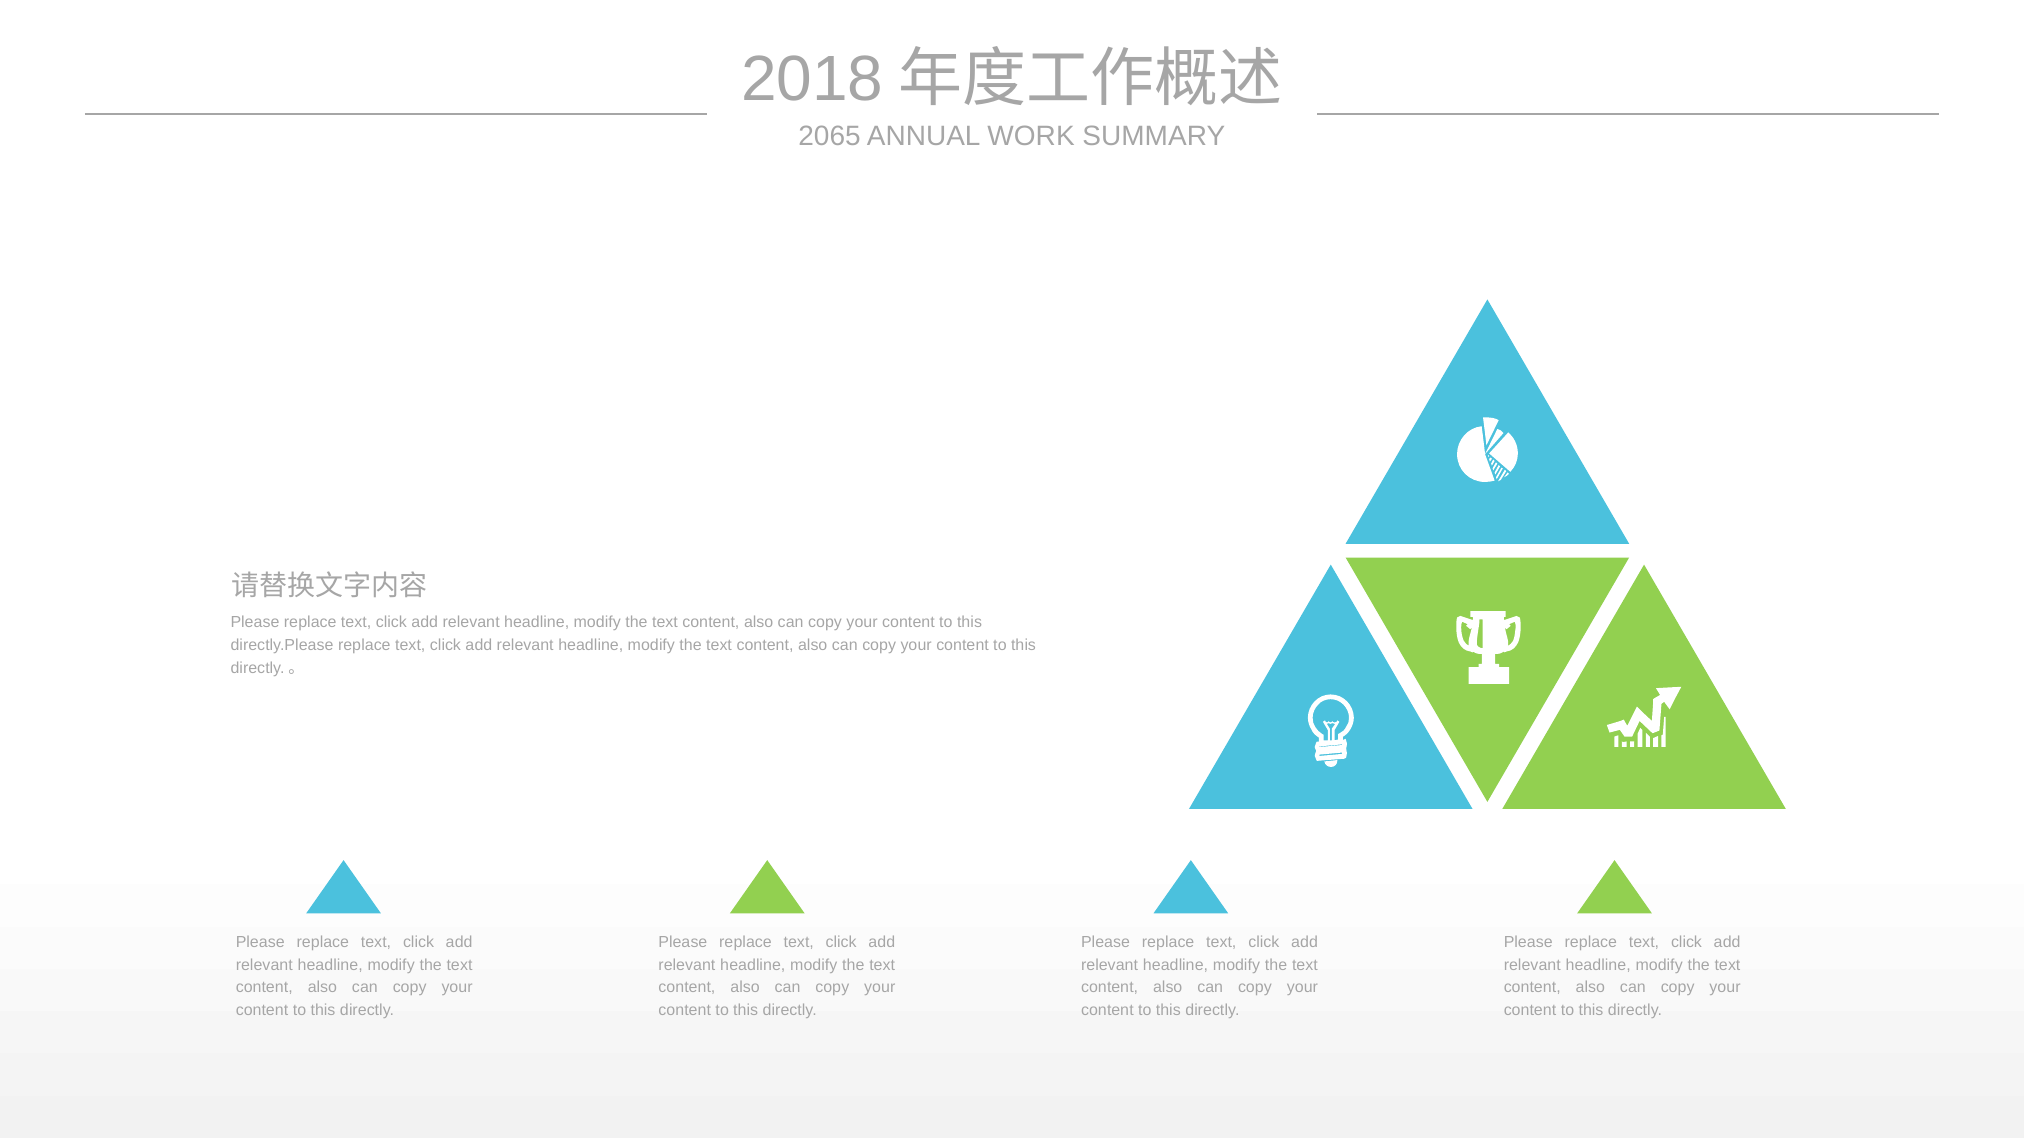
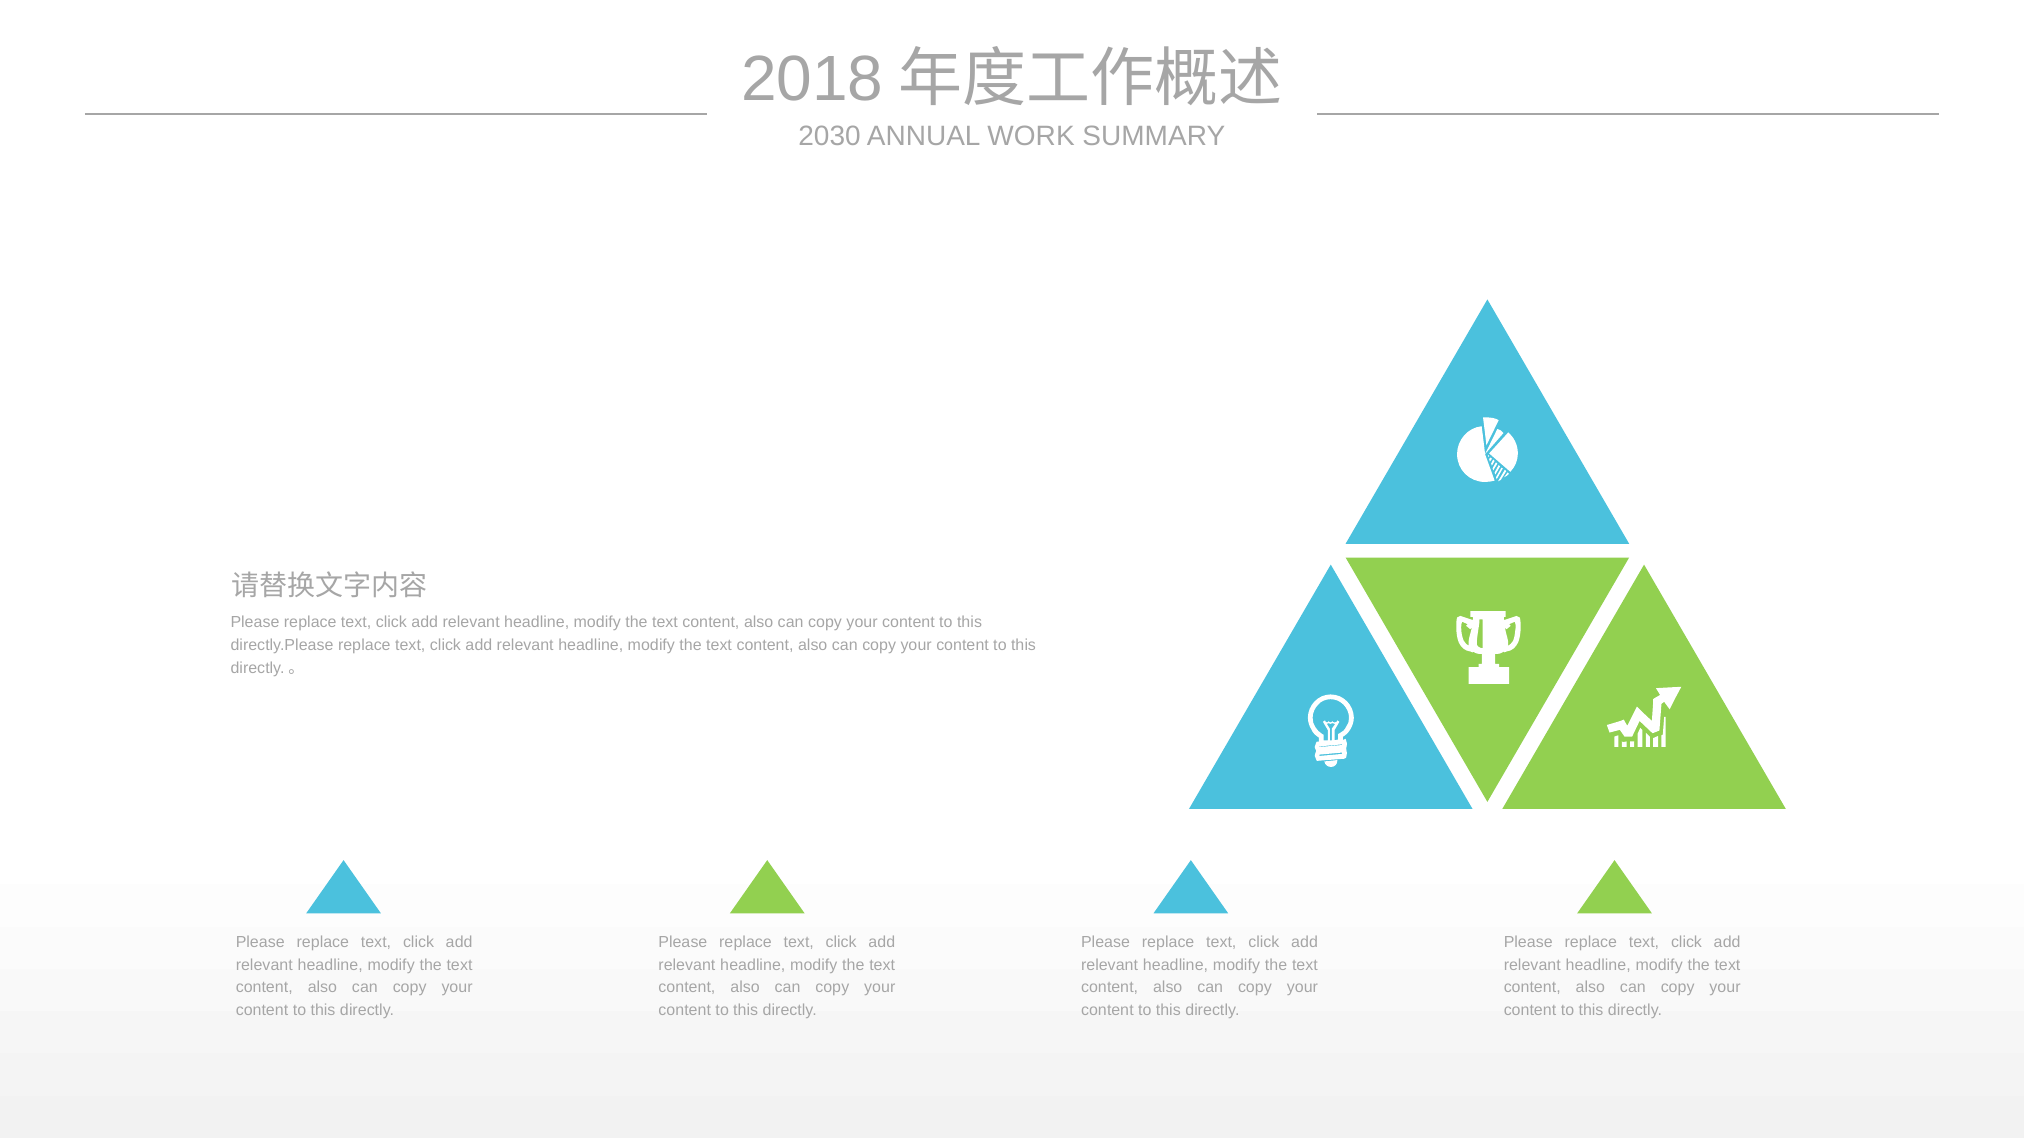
2065: 2065 -> 2030 (830, 136)
